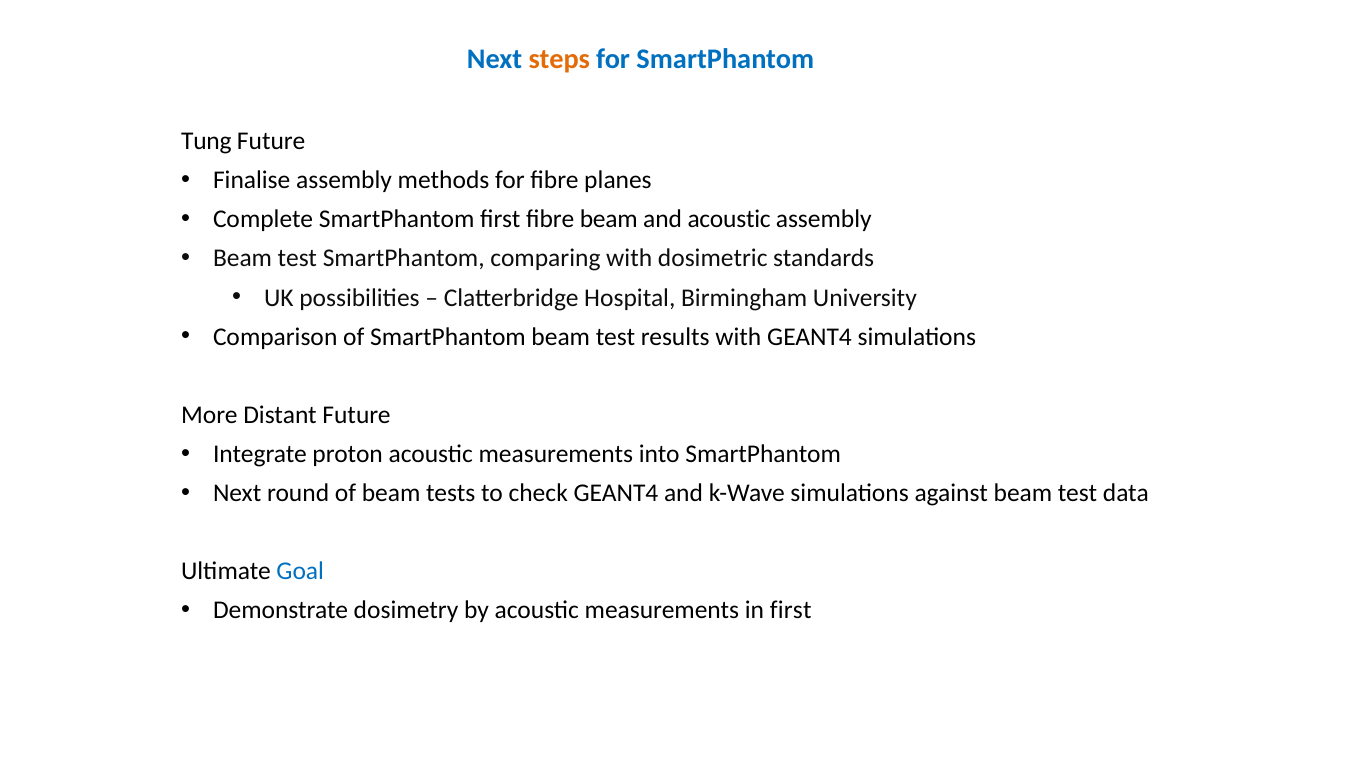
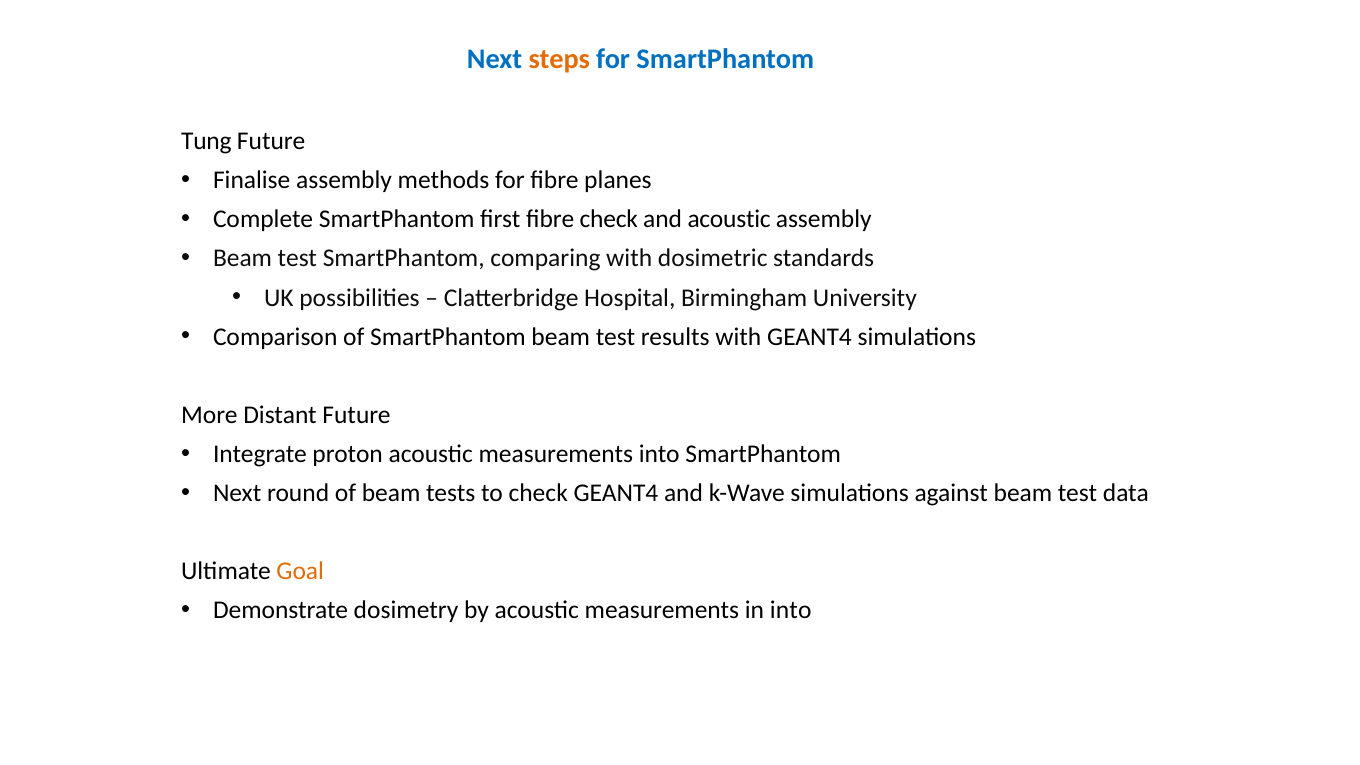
fibre beam: beam -> check (609, 219)
Goal colour: blue -> orange (300, 571)
in first: first -> into (791, 610)
